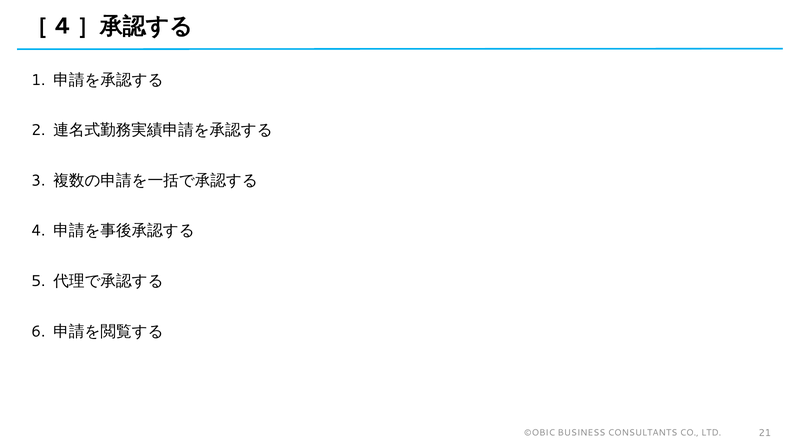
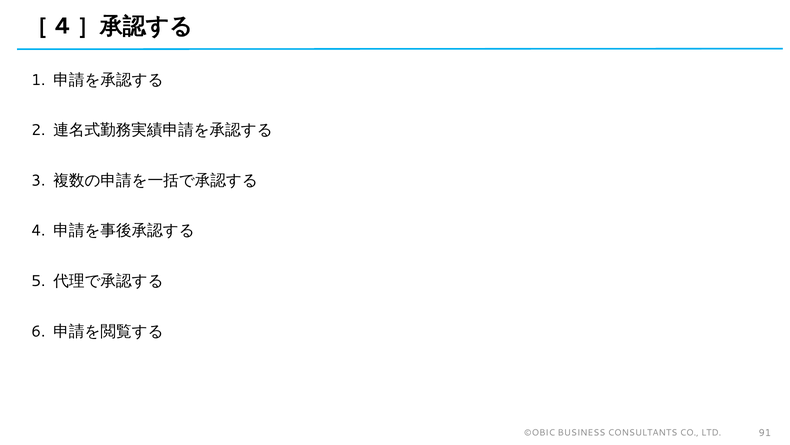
21: 21 -> 91 (765, 432)
